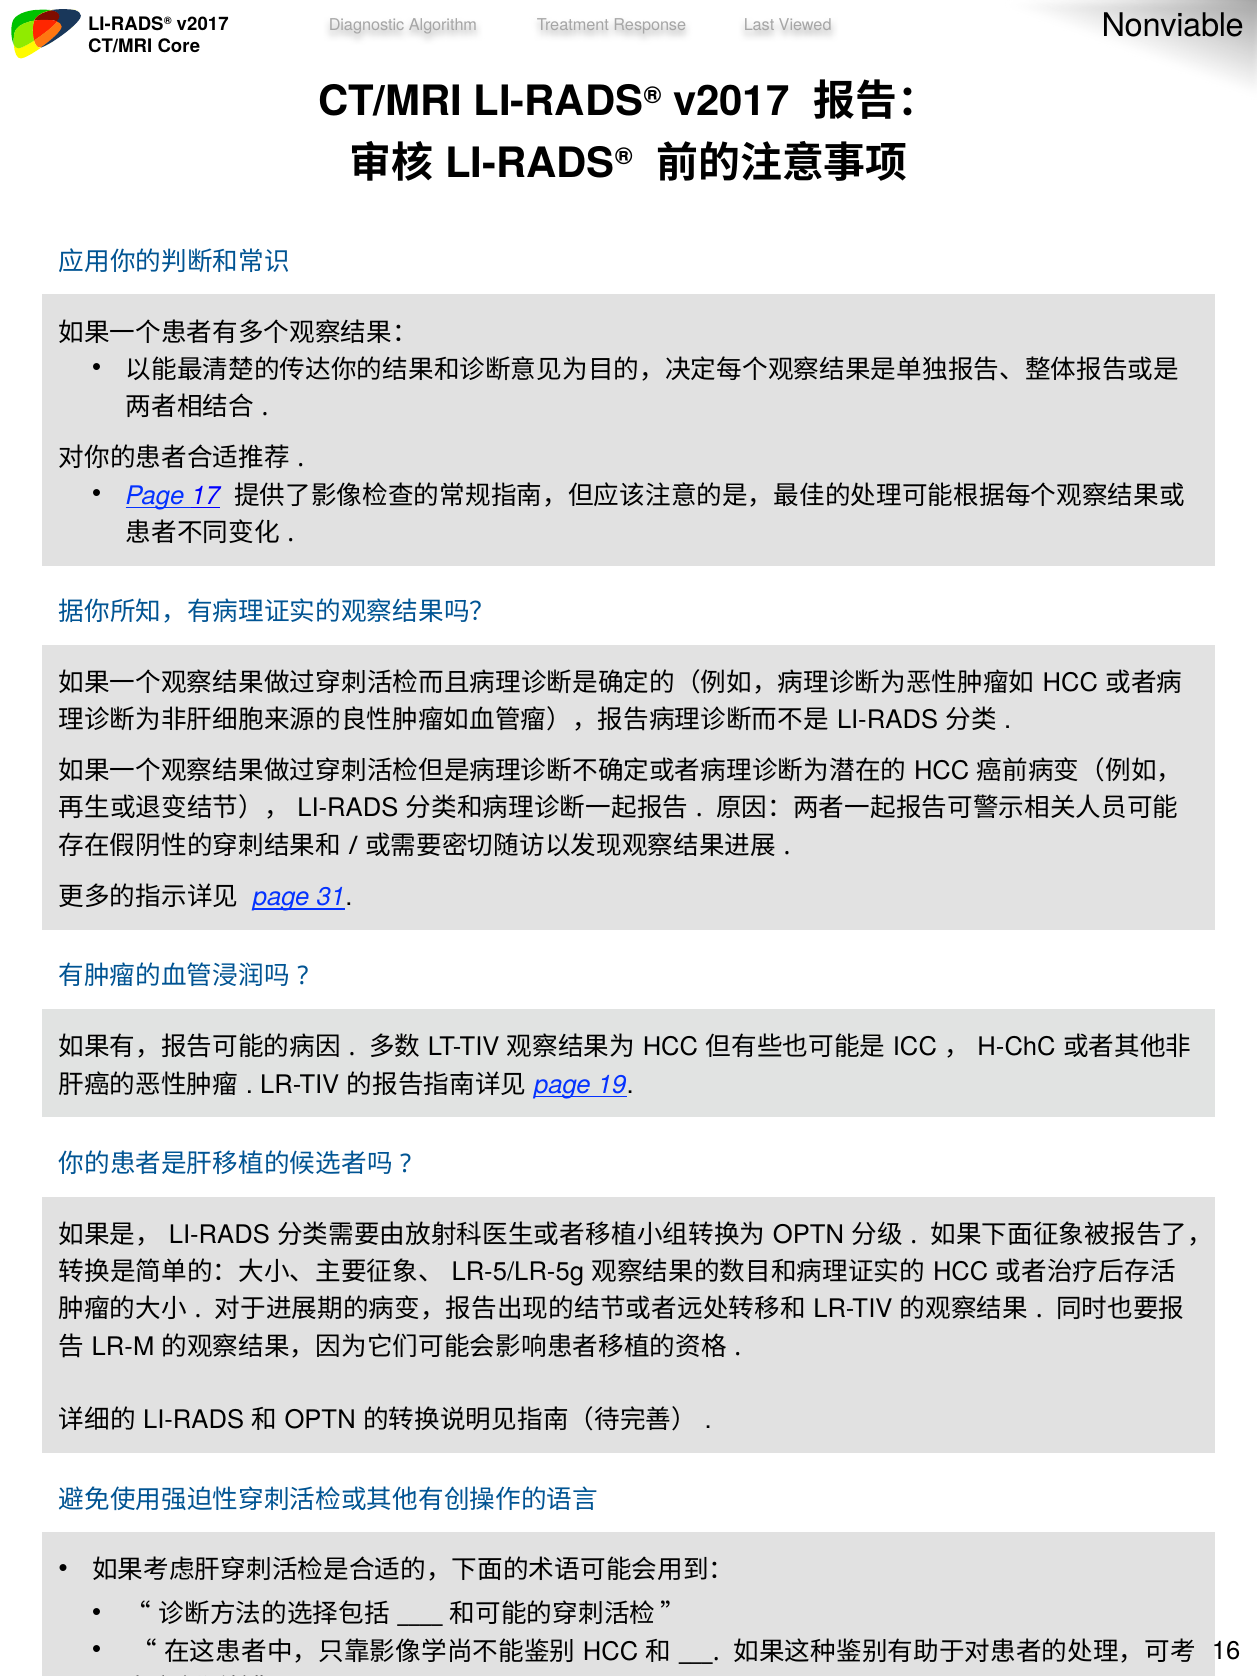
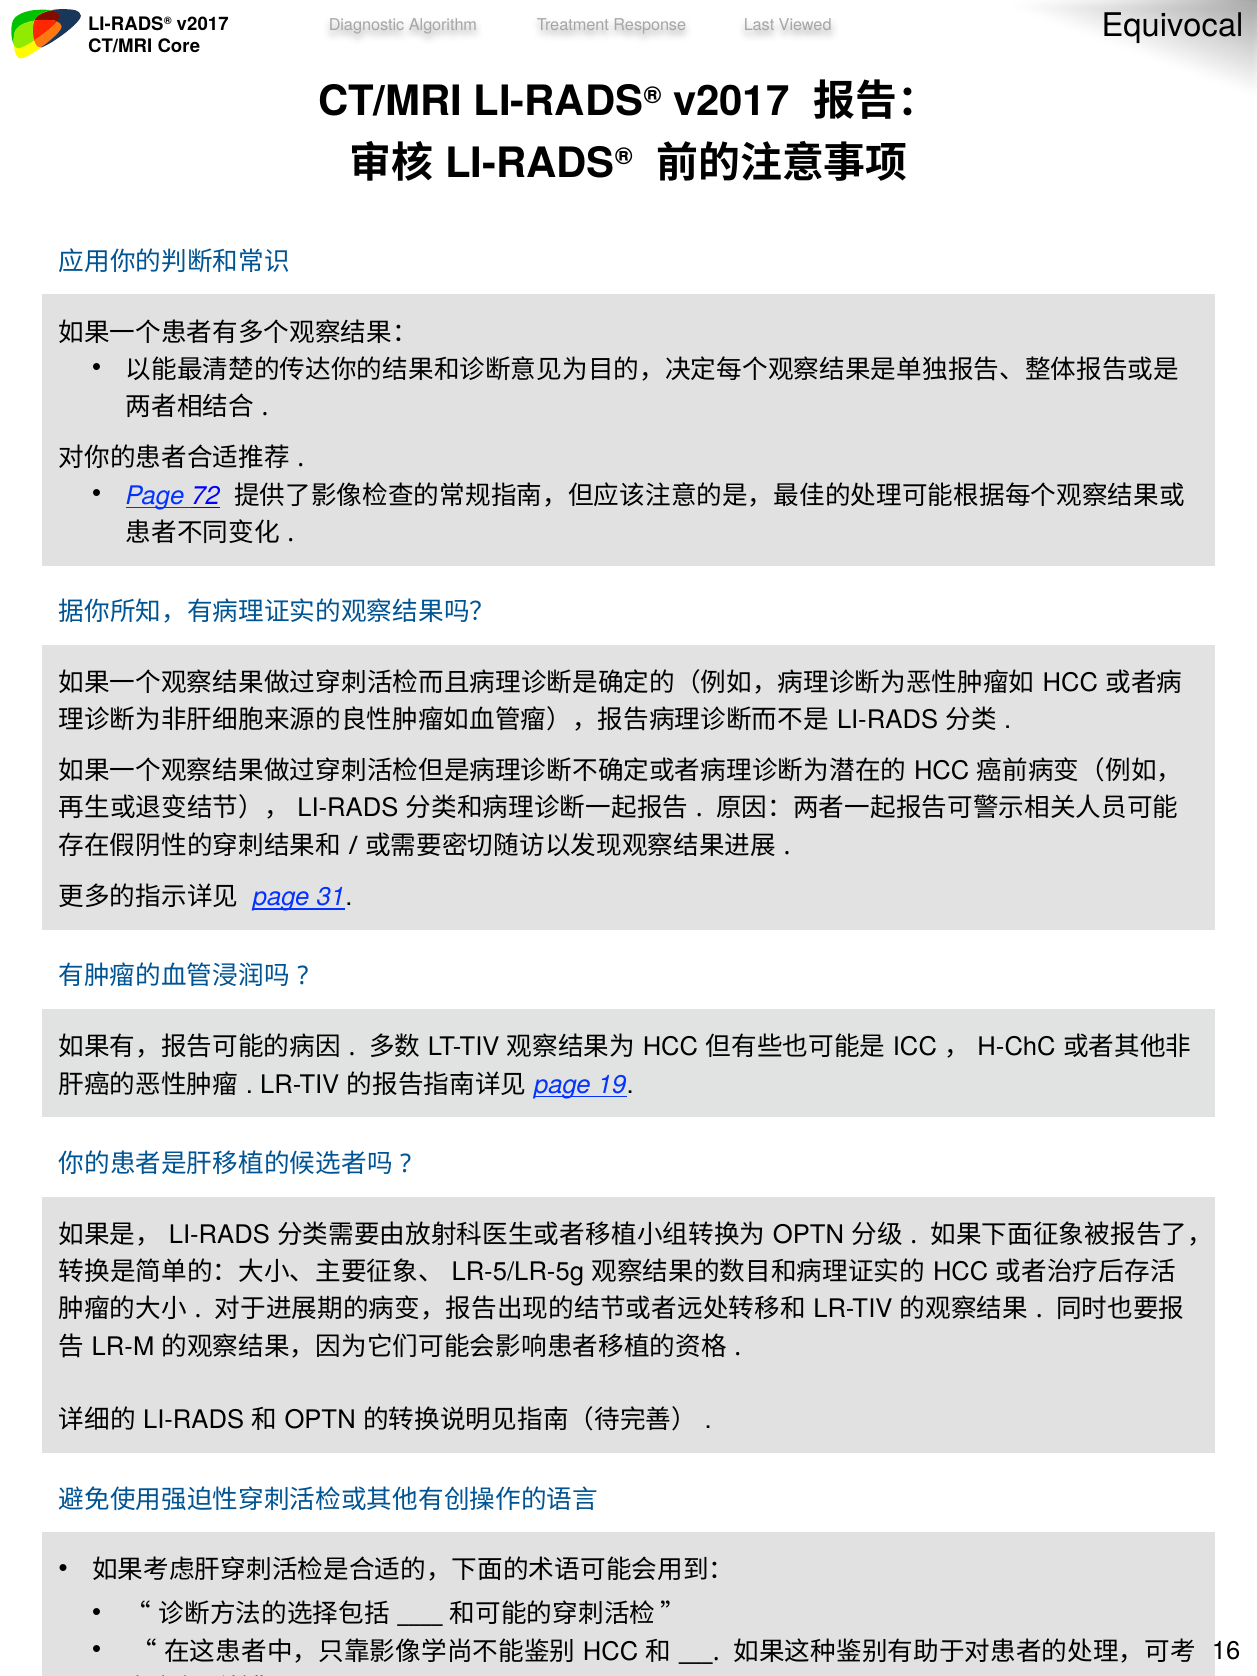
Nonviable: Nonviable -> Equivocal (1172, 25)
17: 17 -> 72 (206, 496)
